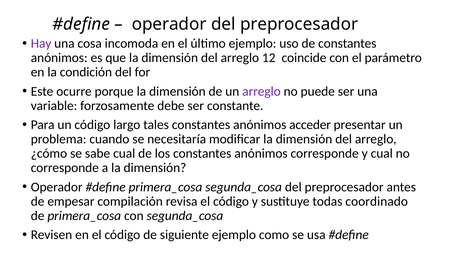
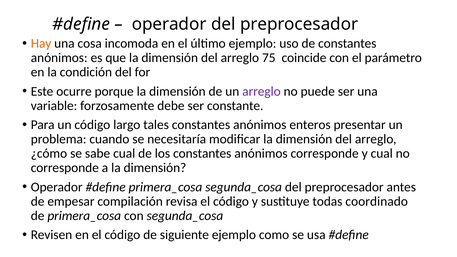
Hay colour: purple -> orange (41, 43)
12: 12 -> 75 (269, 58)
acceder: acceder -> enteros (310, 125)
